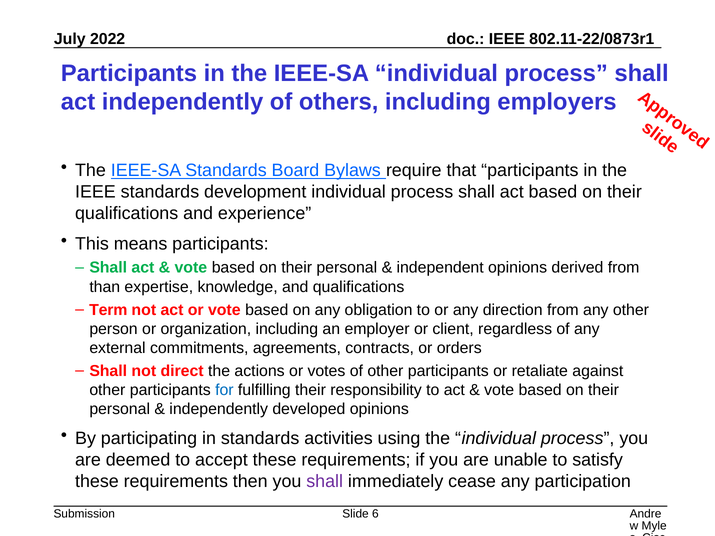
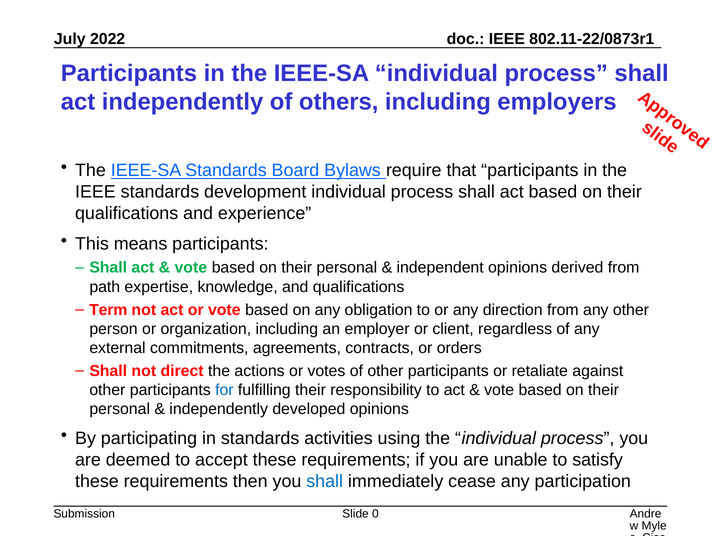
than: than -> path (105, 287)
shall colour: purple -> blue (325, 481)
6: 6 -> 0 (375, 514)
